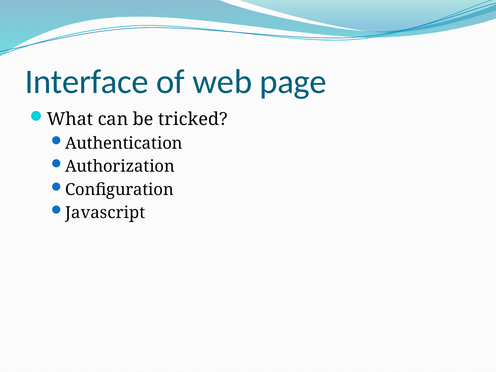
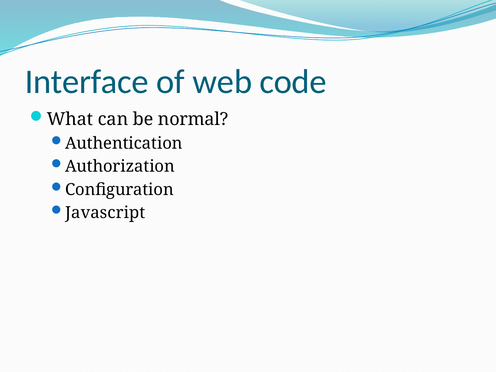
page: page -> code (293, 82)
tricked: tricked -> normal (193, 119)
